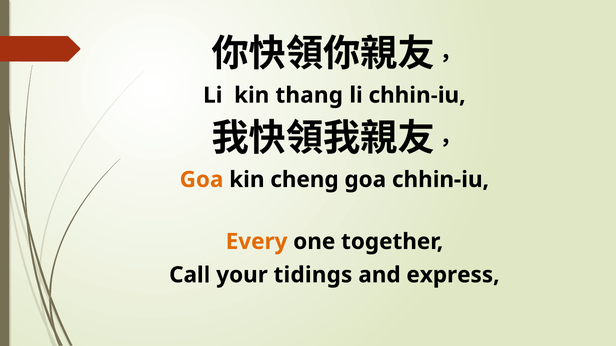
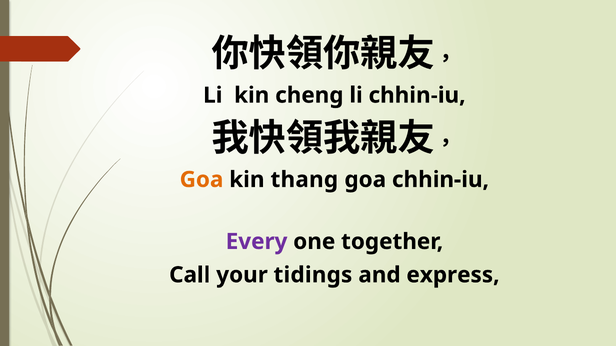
thang: thang -> cheng (309, 95)
cheng: cheng -> thang (304, 180)
Every colour: orange -> purple (257, 242)
